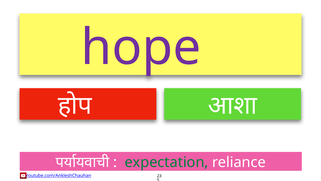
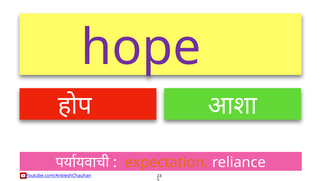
expectation colour: green -> orange (166, 162)
